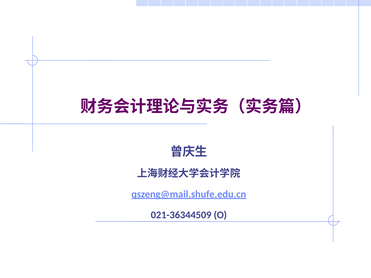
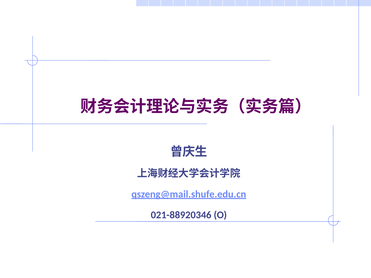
021-36344509: 021-36344509 -> 021-88920346 (181, 215)
